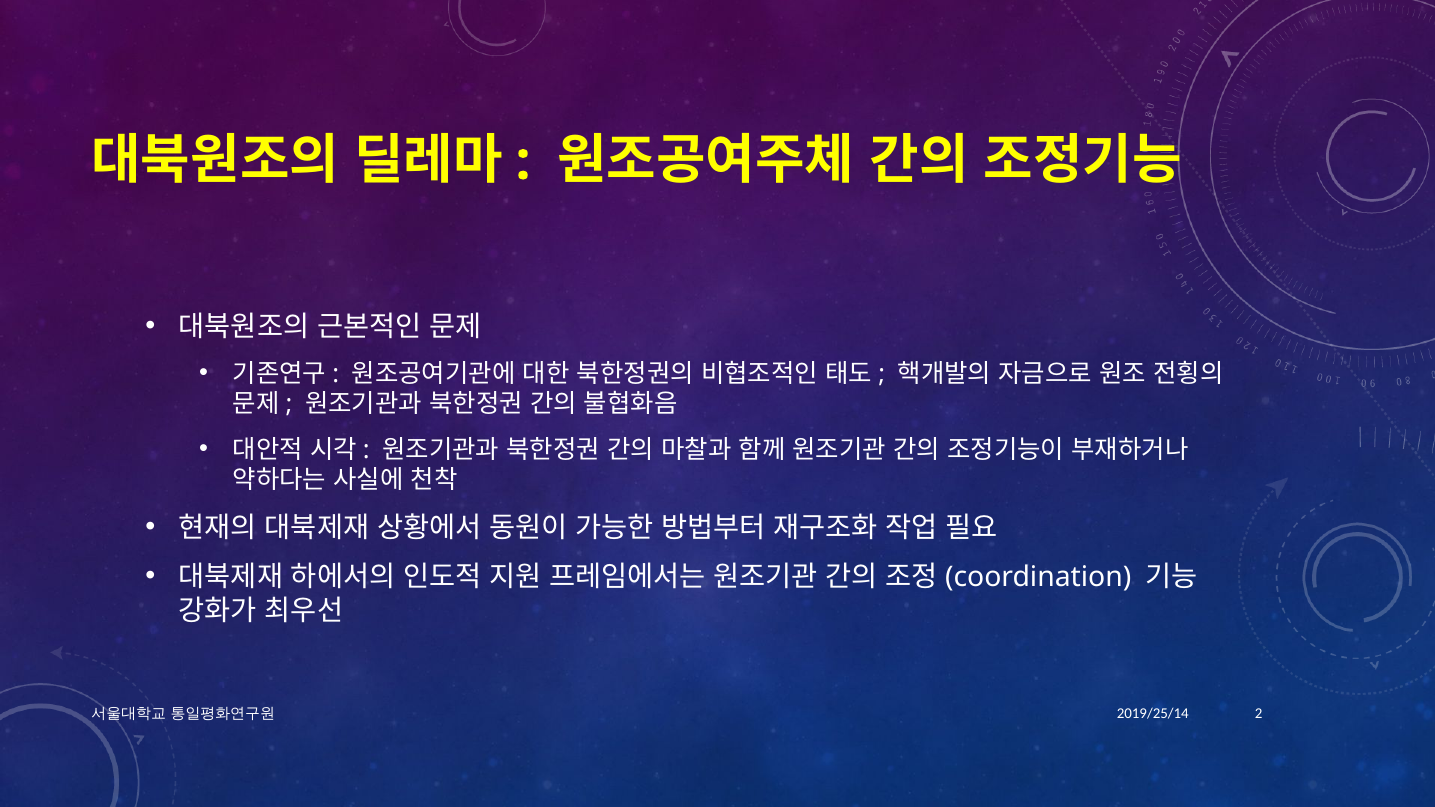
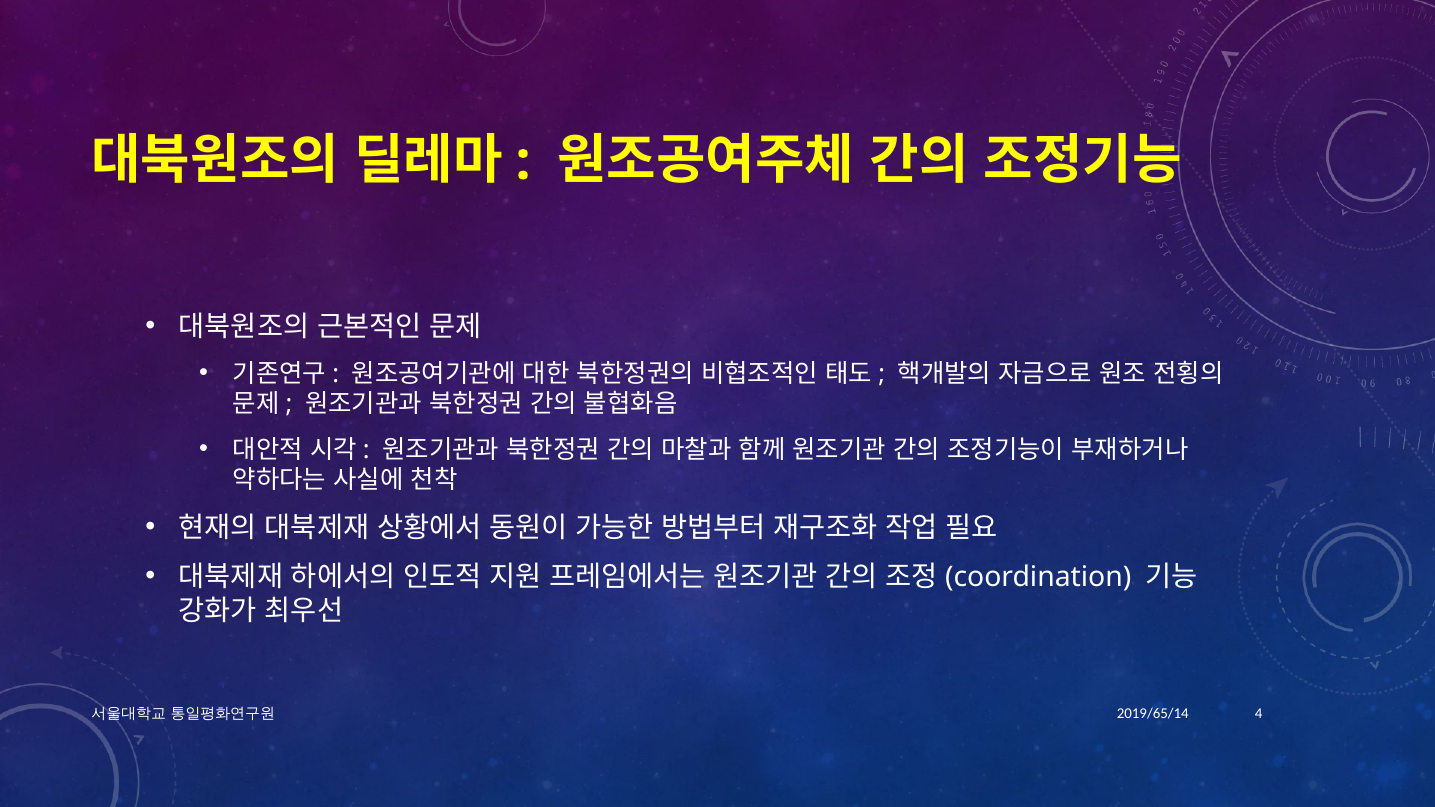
2019/25/14: 2019/25/14 -> 2019/65/14 (1153, 714)
2: 2 -> 4 (1259, 714)
